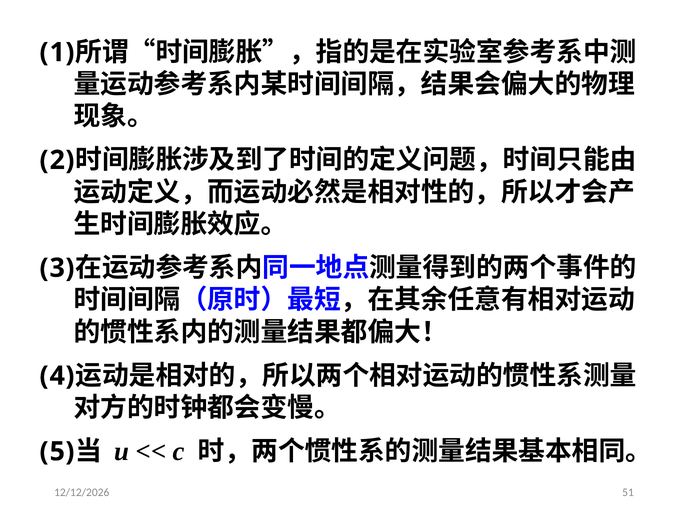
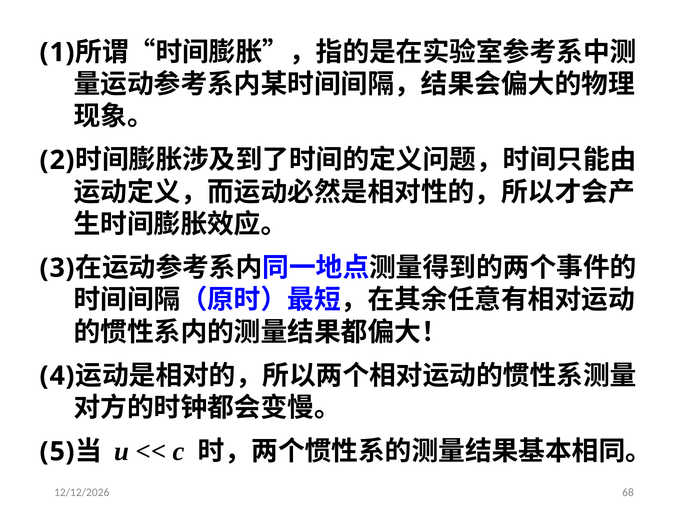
51: 51 -> 68 (628, 493)
